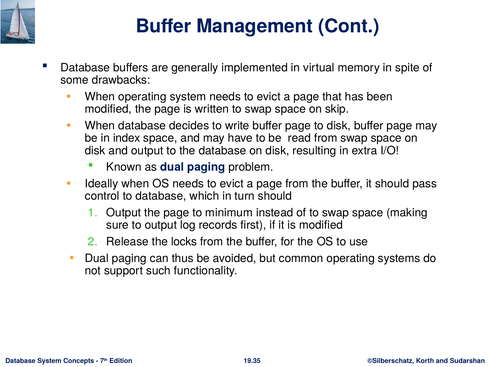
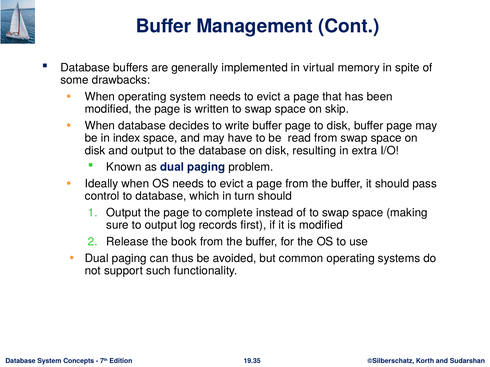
minimum: minimum -> complete (229, 213)
locks: locks -> book (184, 242)
